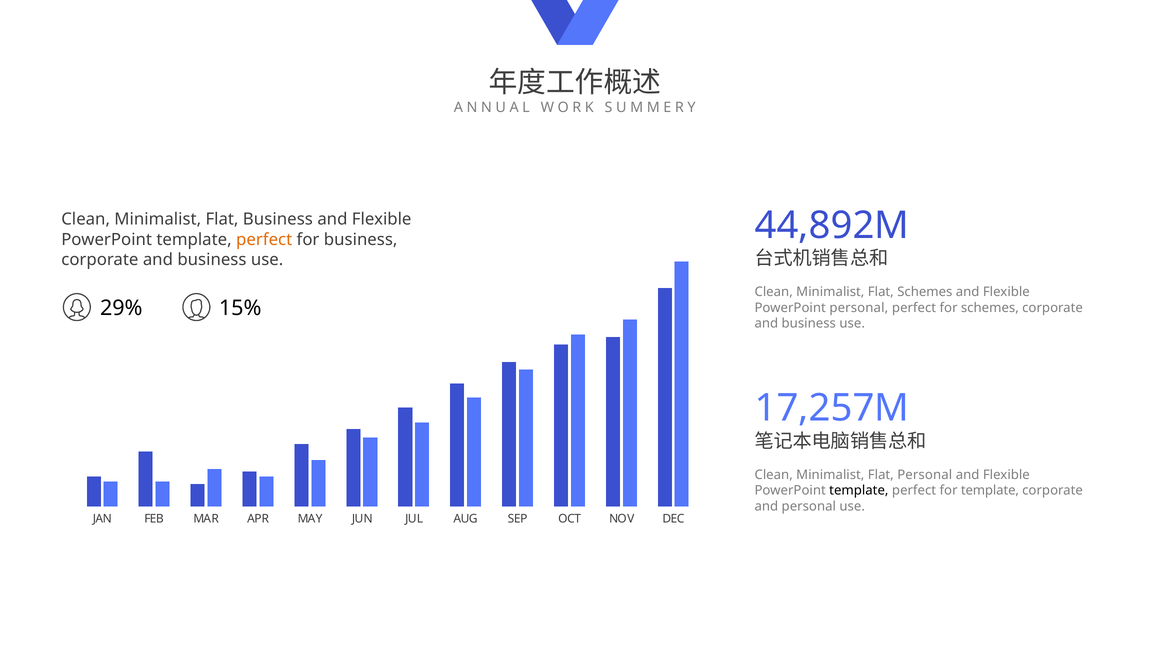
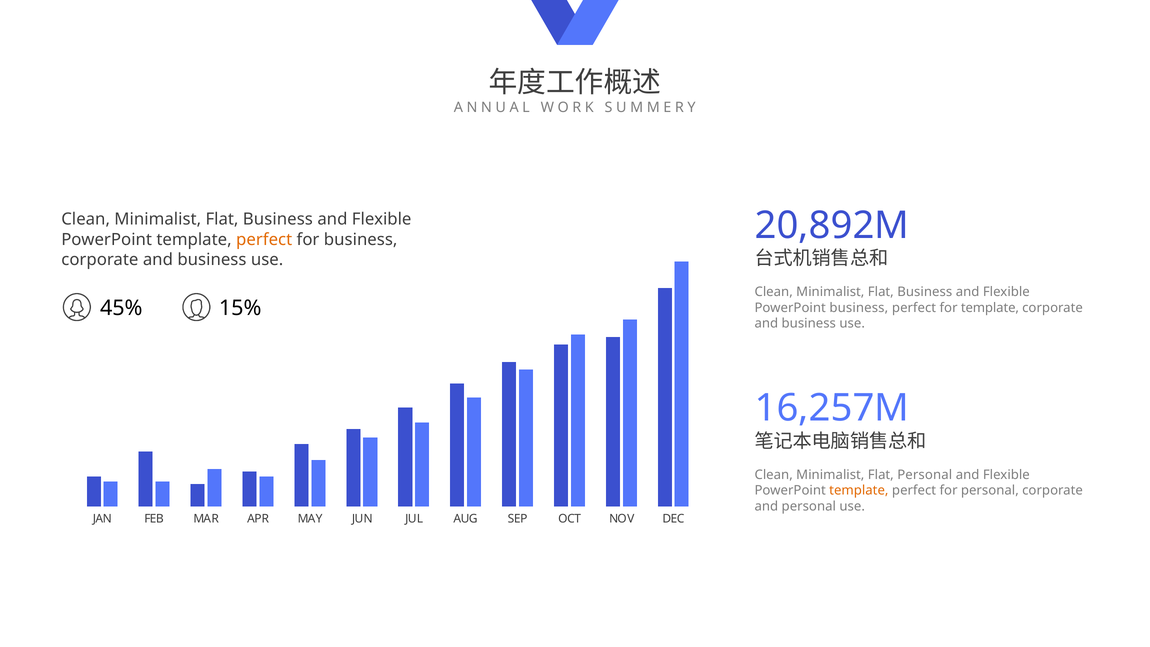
44,892M: 44,892M -> 20,892M (832, 225)
Schemes: Schemes -> Business (925, 292)
29%: 29% -> 45% (121, 308)
PowerPoint personal: personal -> business (859, 308)
for schemes: schemes -> template (990, 308)
17,257M: 17,257M -> 16,257M (832, 408)
template colour: black -> orange (859, 490)
for template: template -> personal (990, 490)
